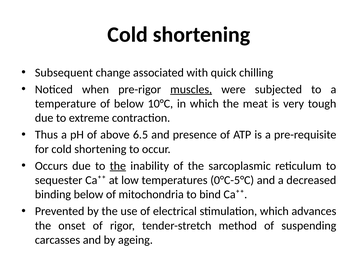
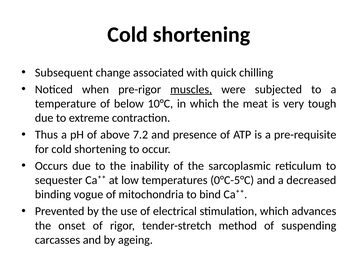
6.5: 6.5 -> 7.2 (141, 134)
the underline: present -> none (118, 166)
binding below: below -> vogue (88, 194)
